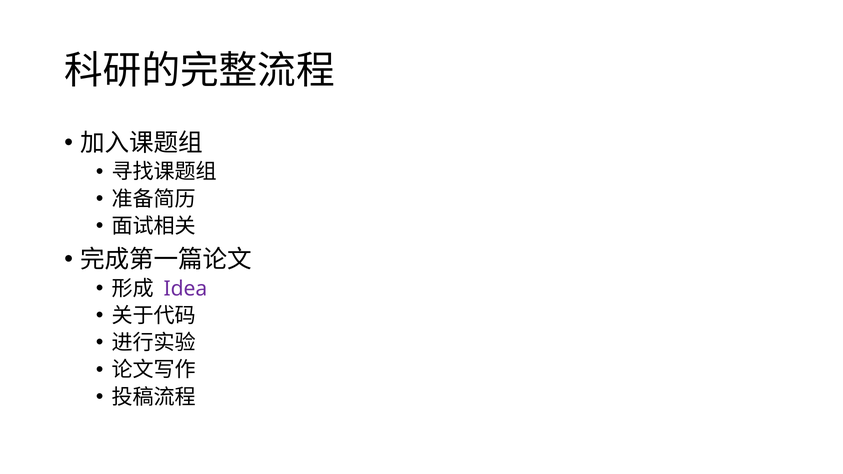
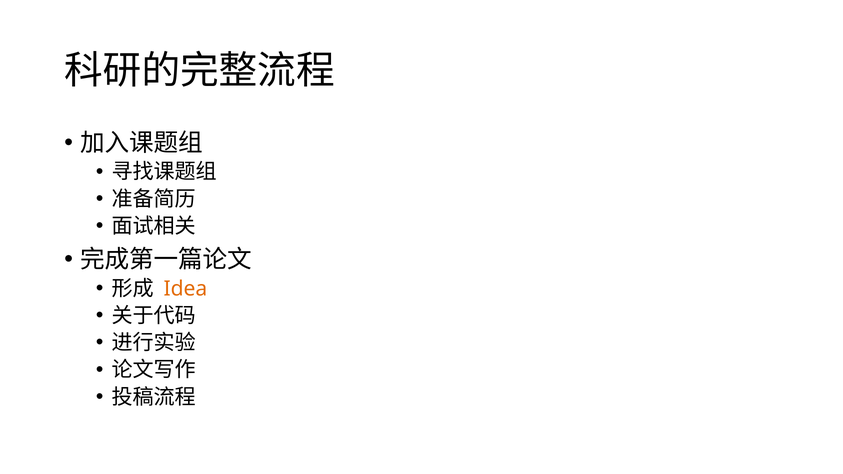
Idea colour: purple -> orange (185, 289)
